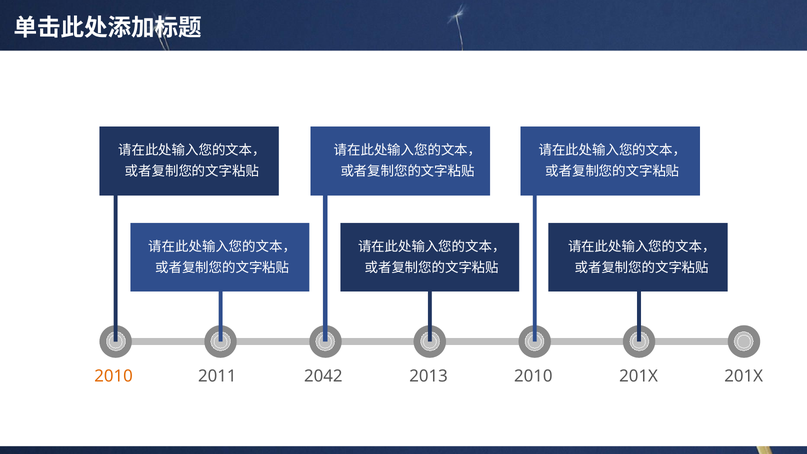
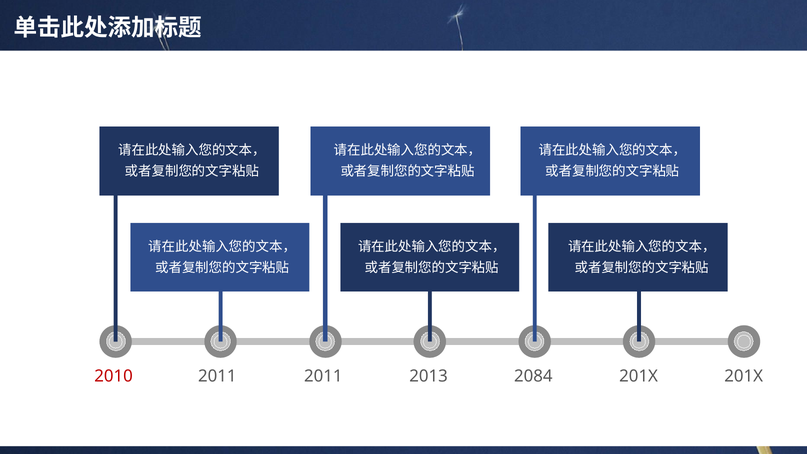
2010 colour: orange -> red (114, 376)
2011 2042: 2042 -> 2011 (323, 376)
2013 2010: 2010 -> 2084 (533, 376)
